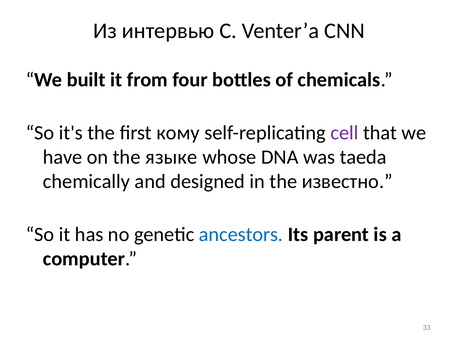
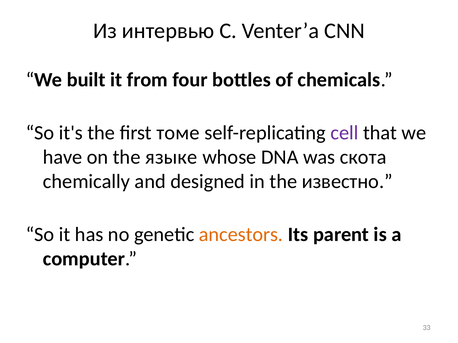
кому: кому -> томе (178, 133)
taeda: taeda -> скота (363, 157)
ancestors colour: blue -> orange (241, 235)
